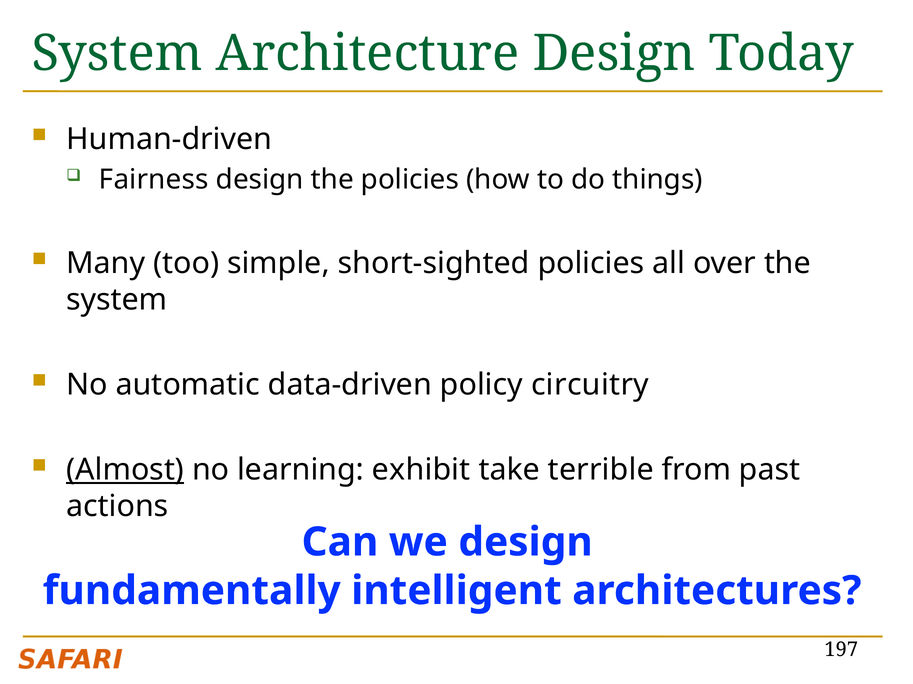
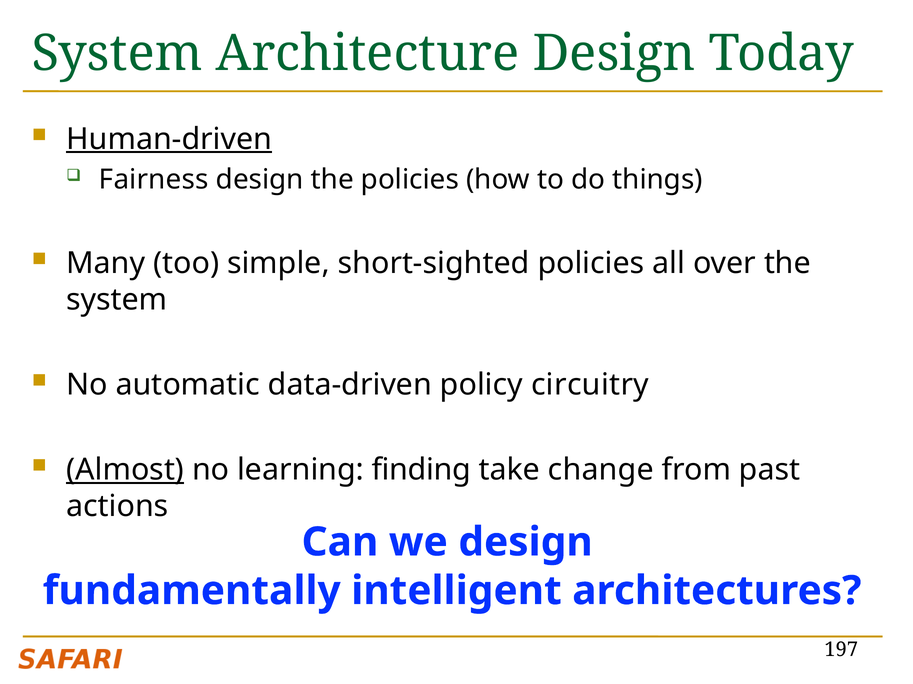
Human-driven underline: none -> present (169, 139)
exhibit: exhibit -> finding (421, 470)
terrible: terrible -> change (601, 470)
